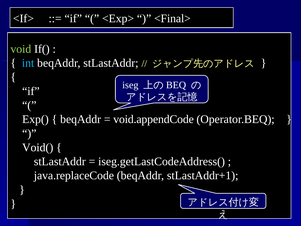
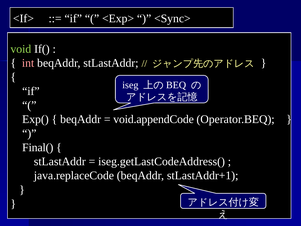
<Final>: <Final> -> <Sync> (172, 18)
int colour: light blue -> pink (28, 63)
Void(: Void( -> Final( (38, 147)
